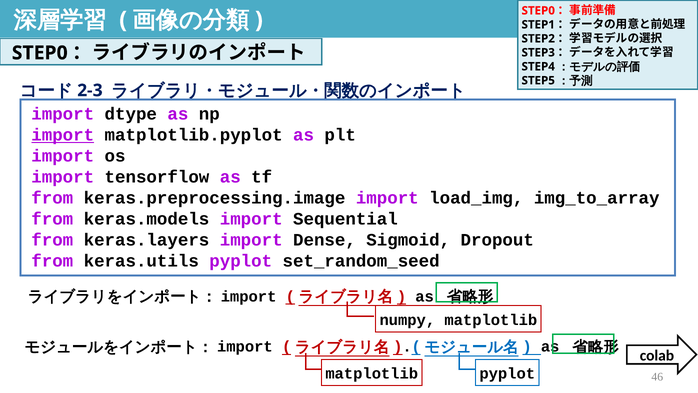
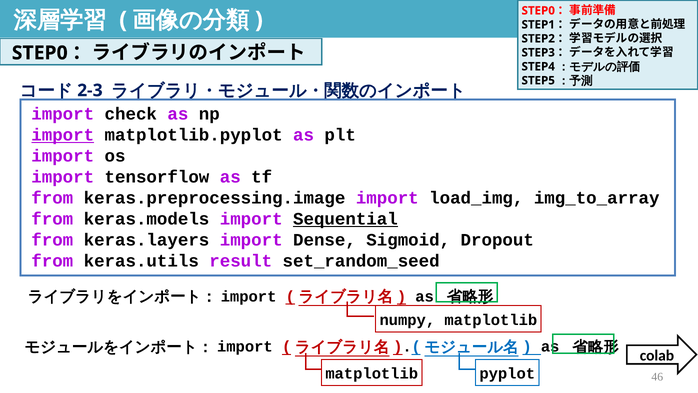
dtype: dtype -> check (131, 114)
Sequential underline: none -> present (345, 219)
keras.utils pyplot: pyplot -> result (241, 261)
